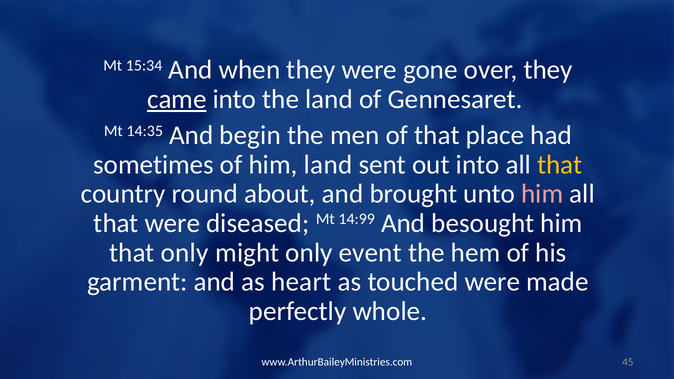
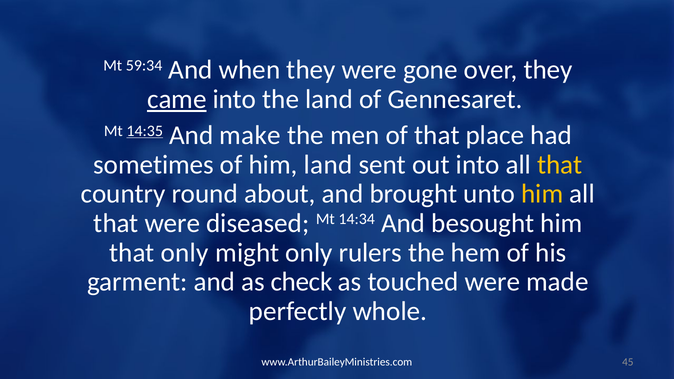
15:34: 15:34 -> 59:34 (144, 66)
14:35 underline: none -> present (145, 131)
begin: begin -> make (250, 135)
him colour: pink -> yellow (542, 194)
14:99: 14:99 -> 14:34 (357, 219)
event: event -> rulers (370, 253)
heart: heart -> check (301, 282)
